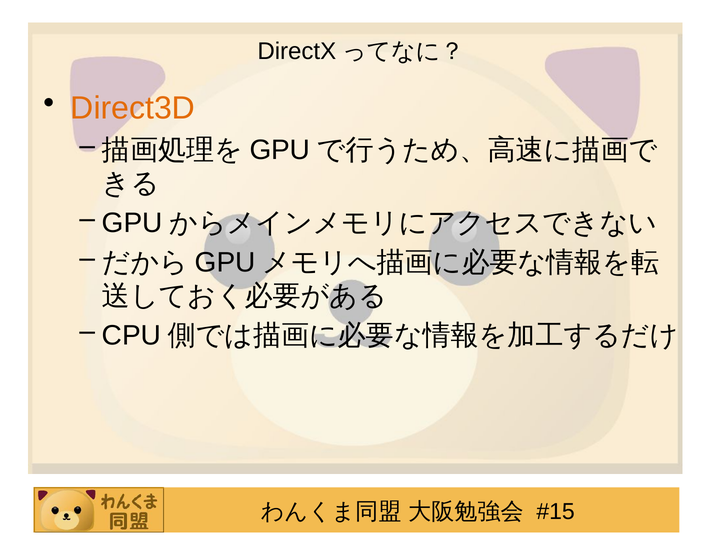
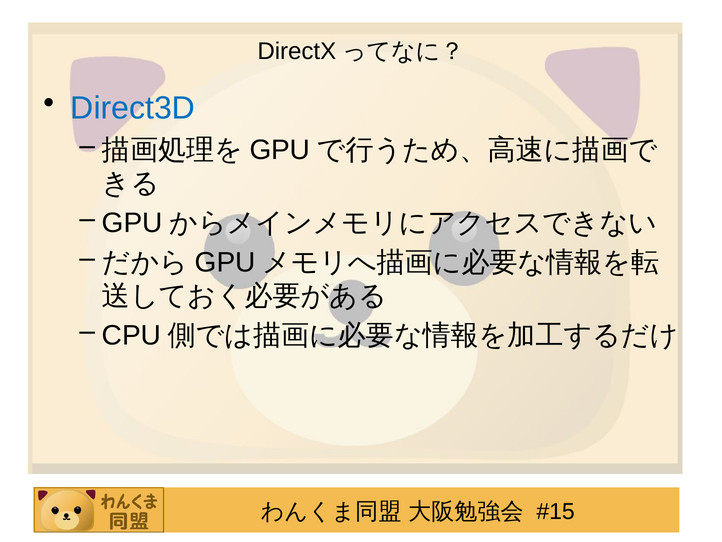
Direct3D colour: orange -> blue (133, 108)
